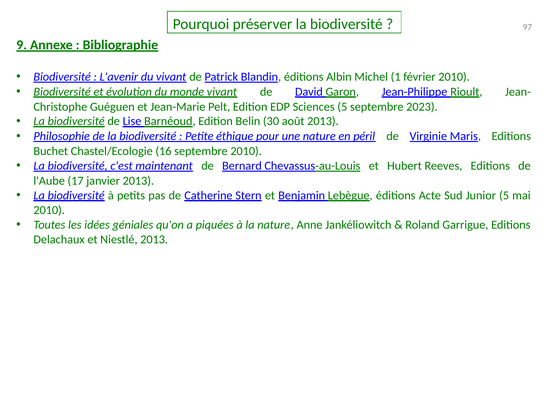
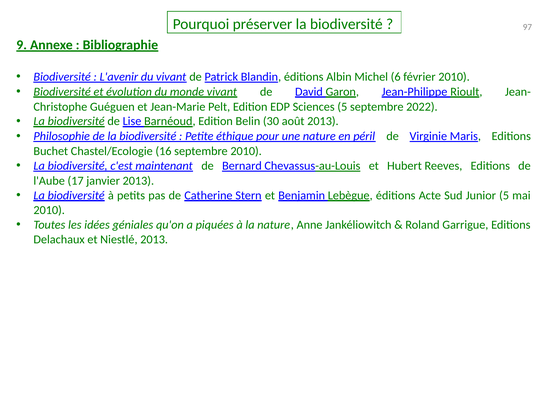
1: 1 -> 6 (396, 77)
2023: 2023 -> 2022 (422, 107)
